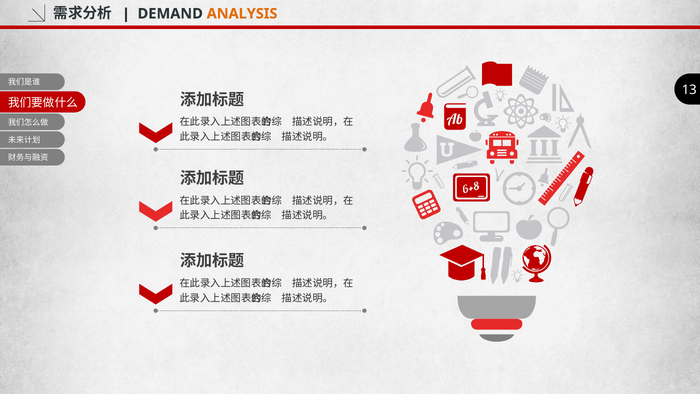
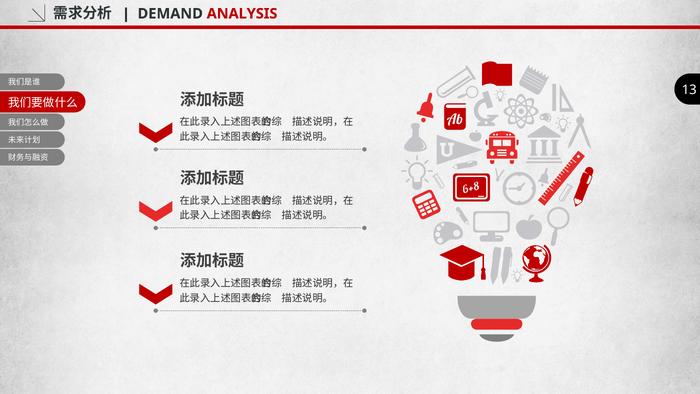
ANALYSIS colour: orange -> red (242, 14)
